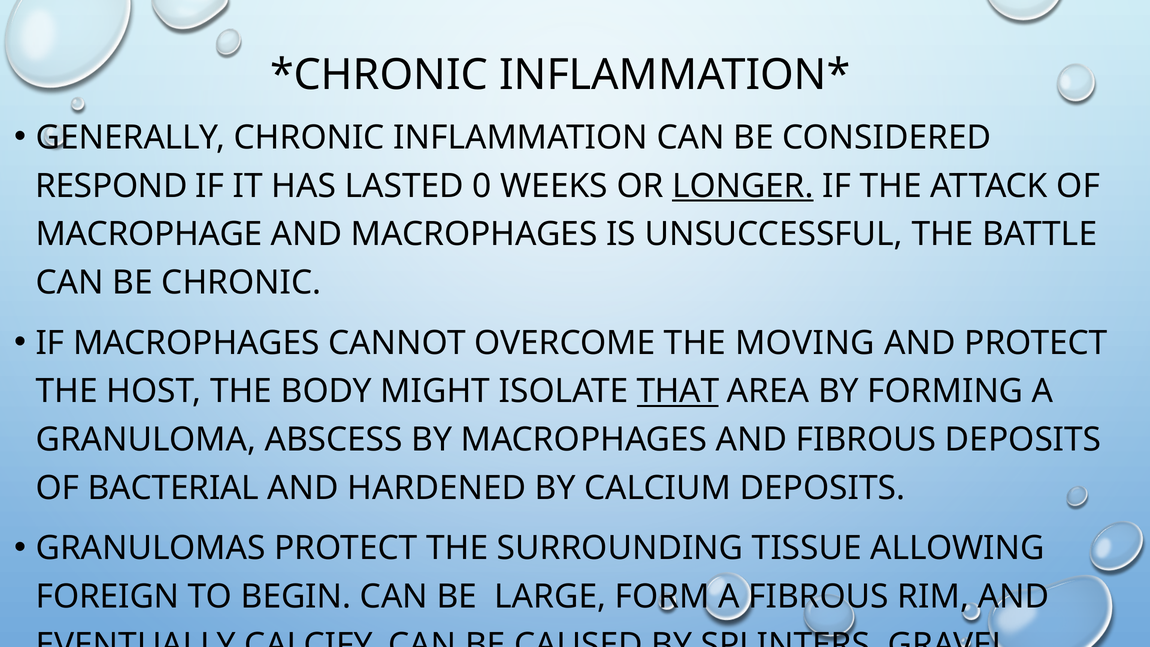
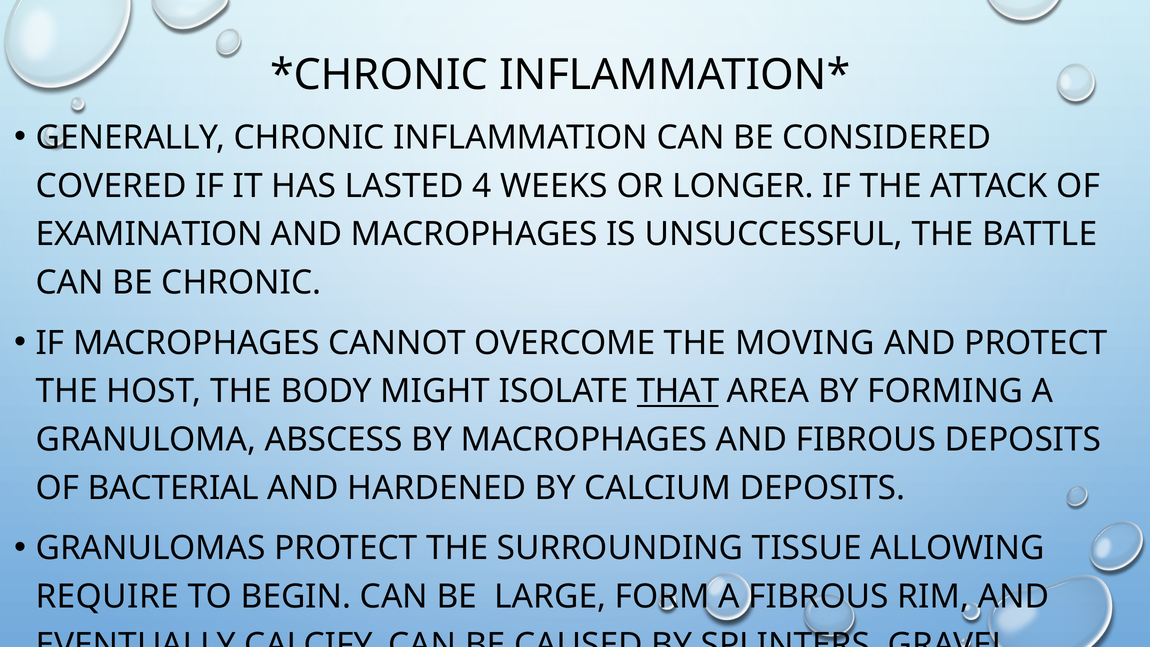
RESPOND: RESPOND -> COVERED (111, 186)
0: 0 -> 4 (482, 186)
LONGER underline: present -> none (743, 186)
MACROPHAGE: MACROPHAGE -> EXAMINATION (149, 234)
FOREIGN: FOREIGN -> REQUIRE (107, 597)
